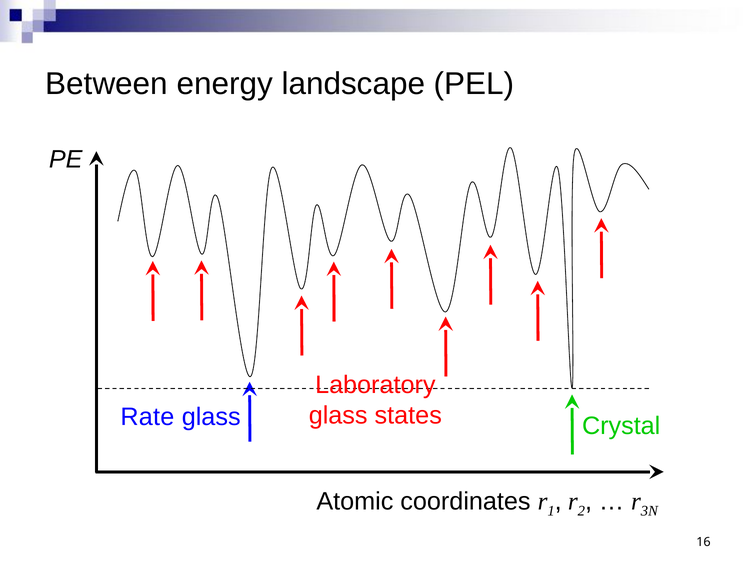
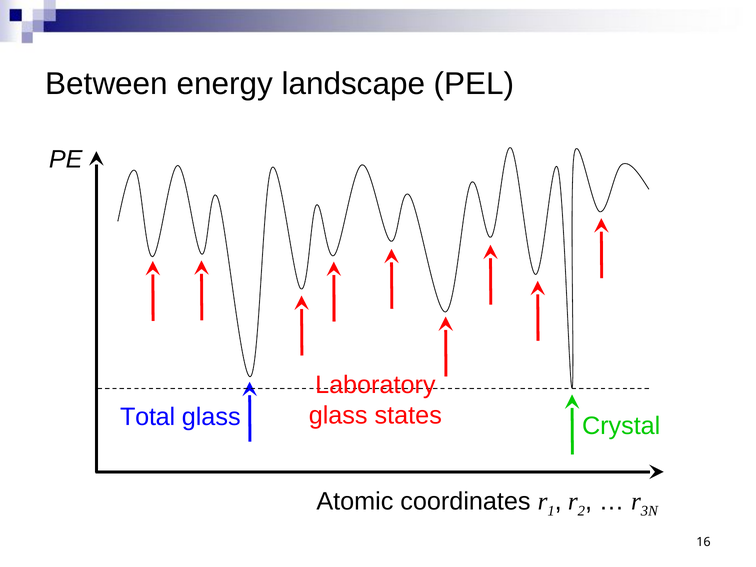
Rate: Rate -> Total (148, 417)
